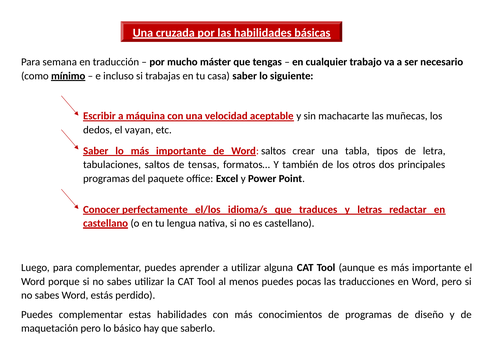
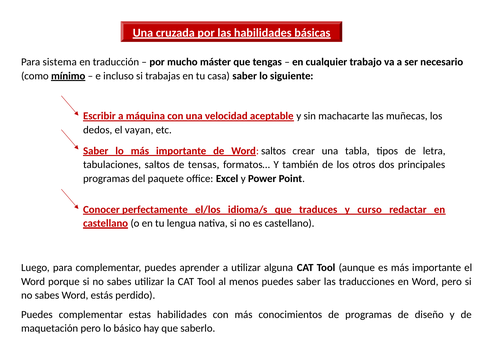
semana: semana -> sistema (60, 62)
letras: letras -> curso (370, 210)
puedes pocas: pocas -> saber (309, 282)
